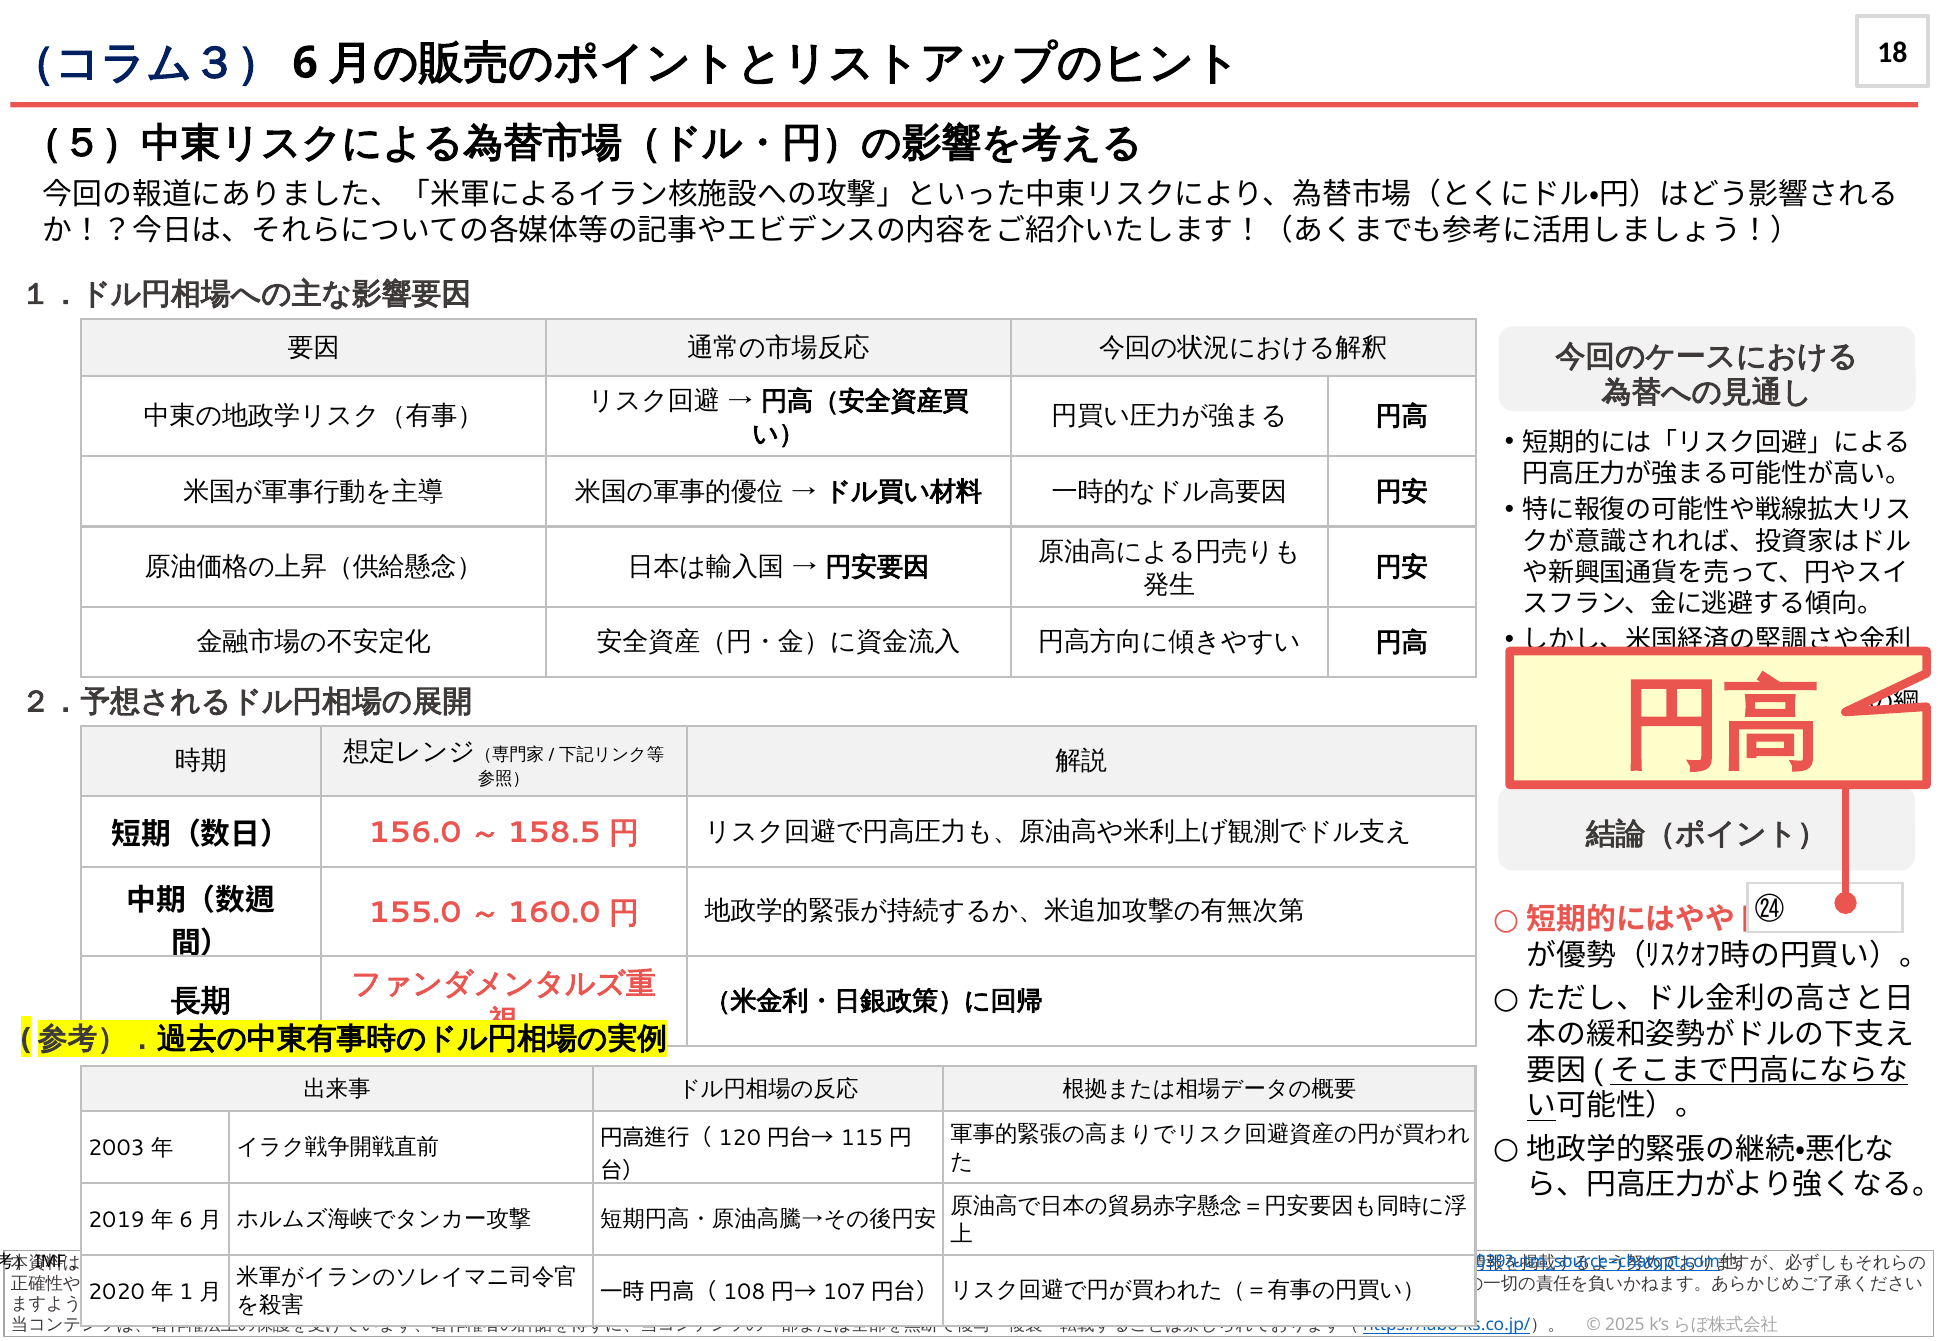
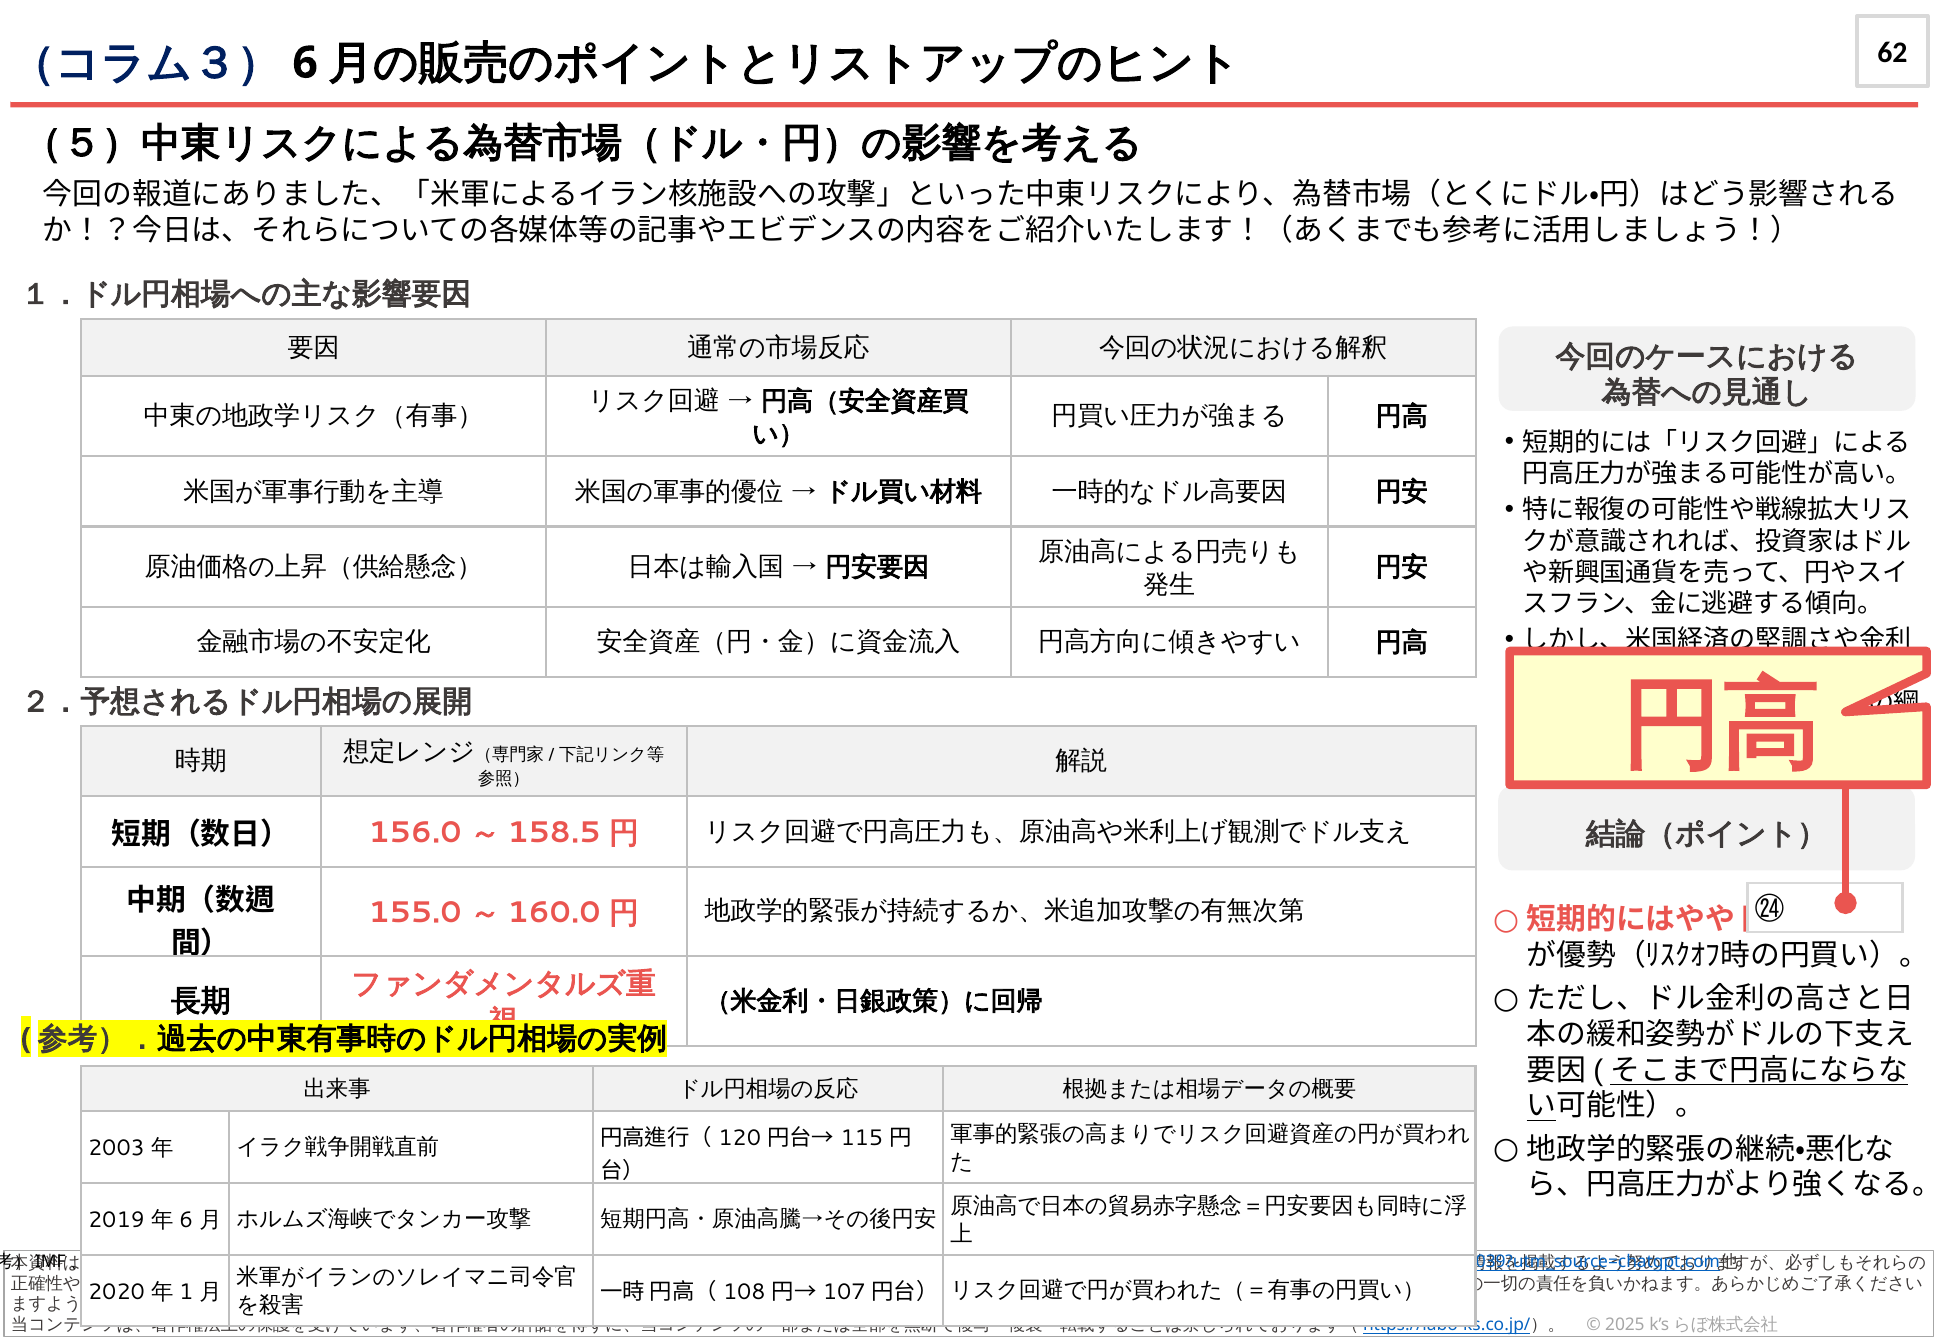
18: 18 -> 62 (1892, 53)
